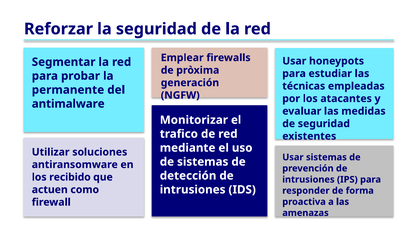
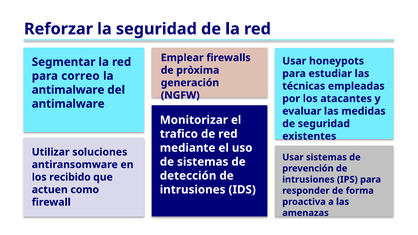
probar: probar -> correo (80, 76)
permanente: permanente -> antimalware (68, 90)
